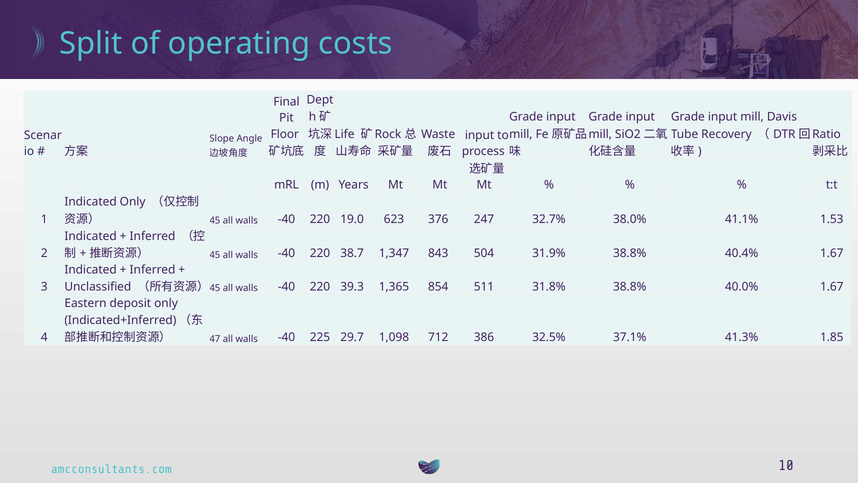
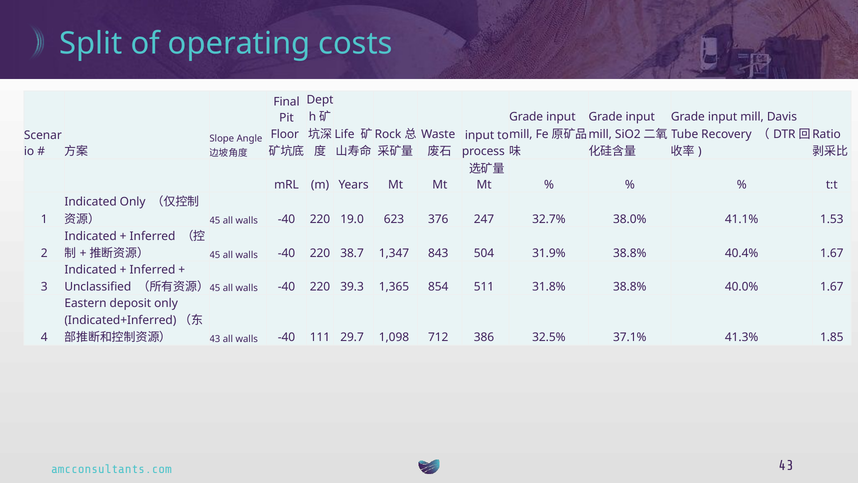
47: 47 -> 43 (215, 339)
225: 225 -> 111 (320, 337)
10: 10 -> 43 (786, 465)
